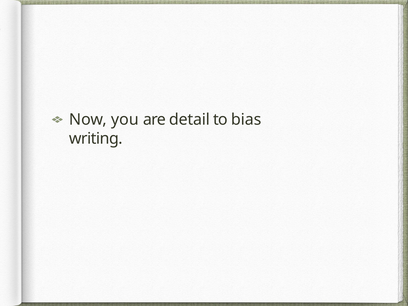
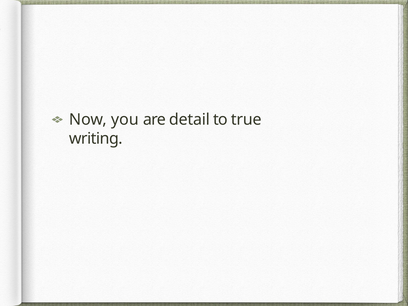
bias: bias -> true (246, 119)
